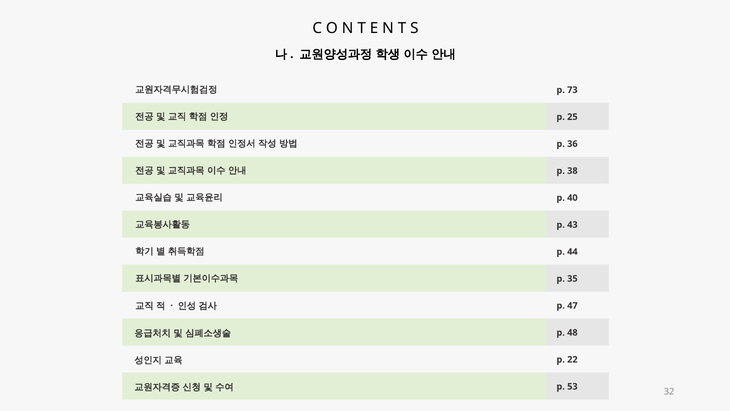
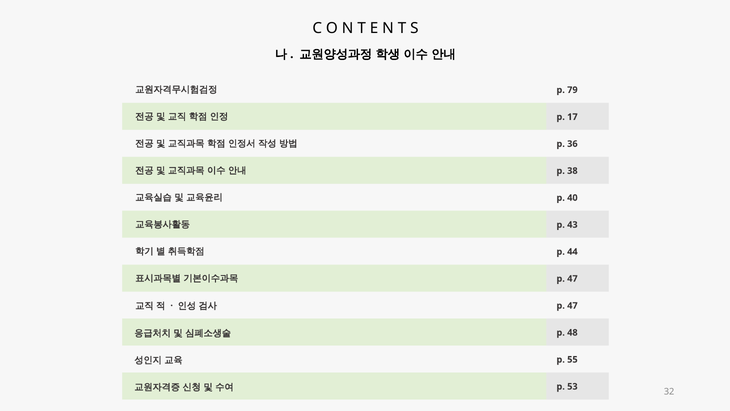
73: 73 -> 79 (572, 90)
25: 25 -> 17 (572, 117)
35: 35 -> 47 (572, 278)
22: 22 -> 55 (572, 359)
